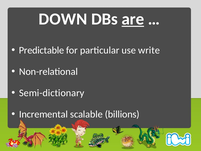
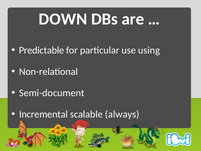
are underline: present -> none (133, 19)
write: write -> using (149, 50)
Semi-dictionary: Semi-dictionary -> Semi-document (52, 93)
billions: billions -> always (122, 114)
